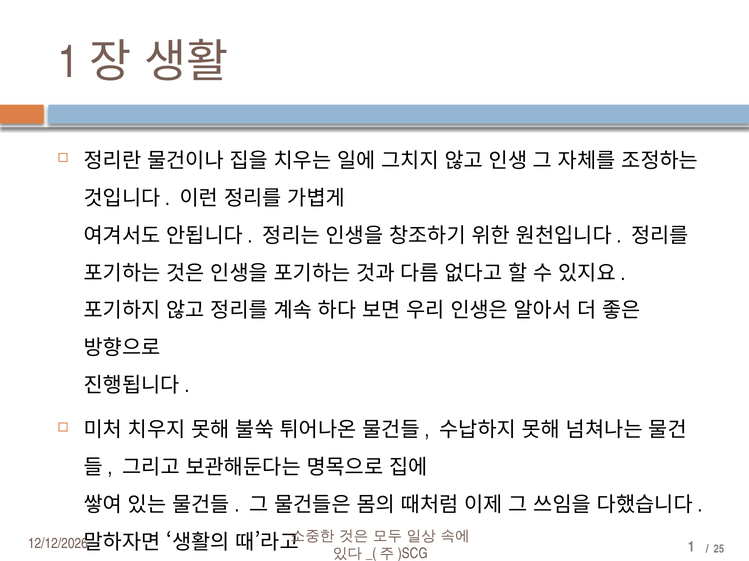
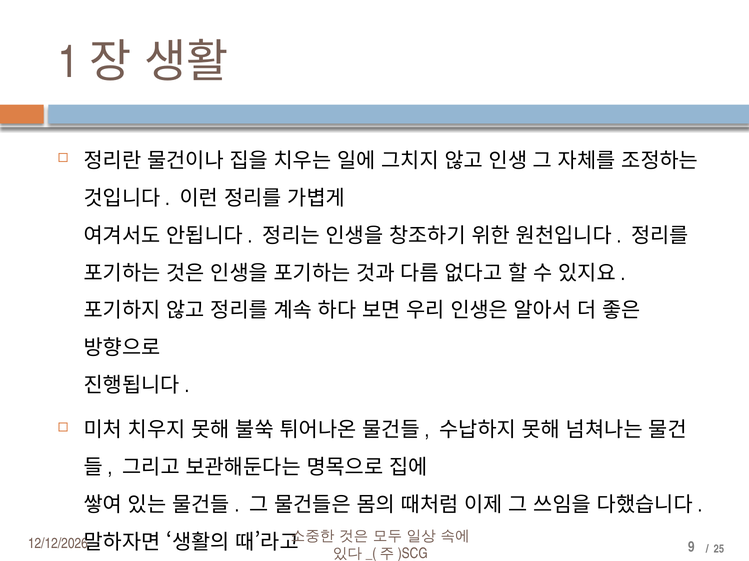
1: 1 -> 9 (691, 548)
